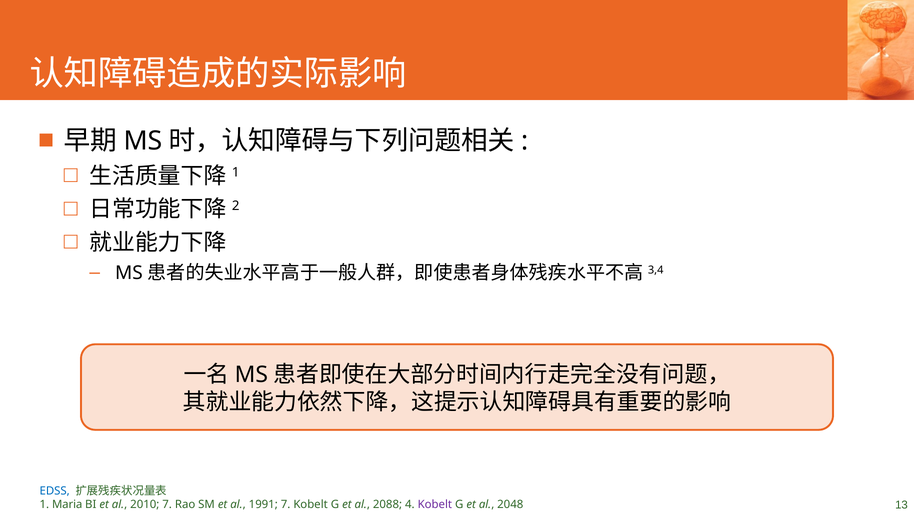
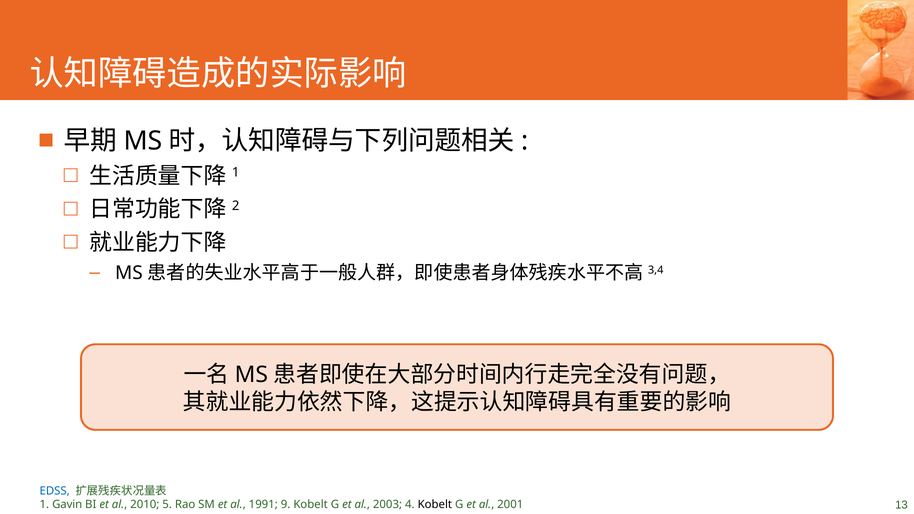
Maria: Maria -> Gavin (67, 504)
2010 7: 7 -> 5 (167, 504)
1991 7: 7 -> 9 (286, 504)
2088: 2088 -> 2003 (388, 504)
Kobelt colour: purple -> black (435, 504)
2048: 2048 -> 2001 (510, 504)
